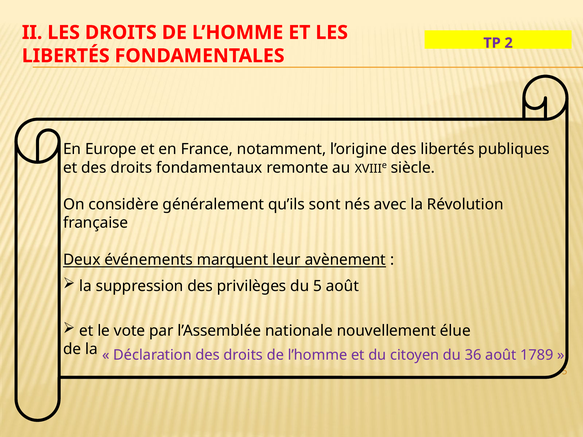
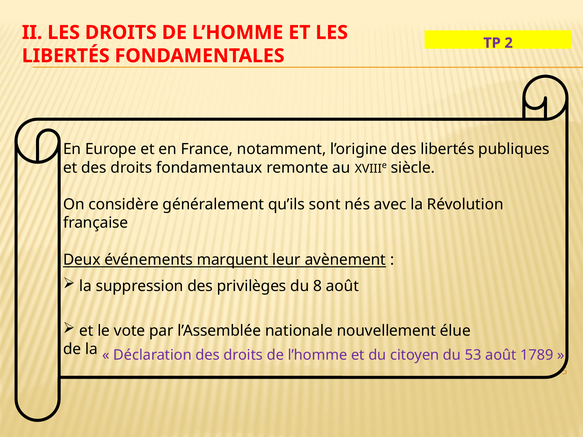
du 5: 5 -> 8 (318, 286)
36: 36 -> 53 (473, 355)
